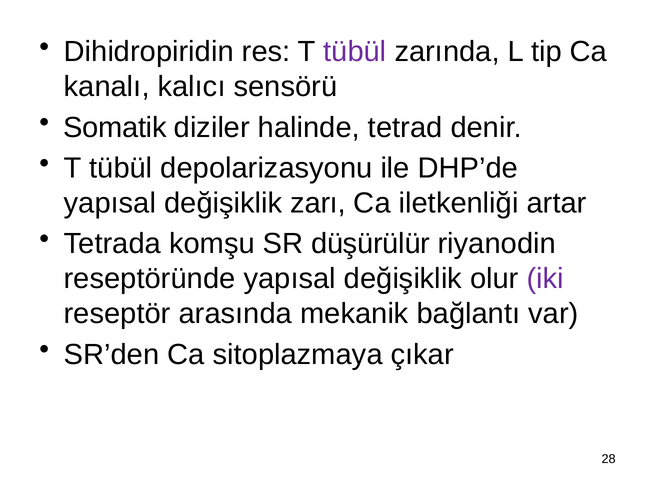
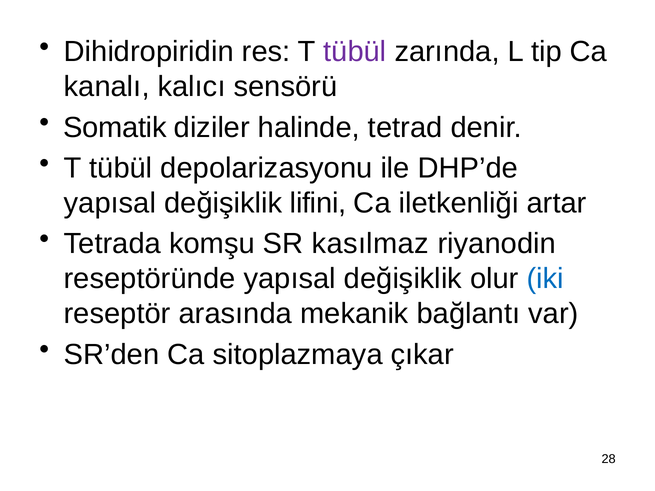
zarı: zarı -> lifini (318, 203)
düşürülür: düşürülür -> kasılmaz (370, 244)
iki colour: purple -> blue (545, 279)
